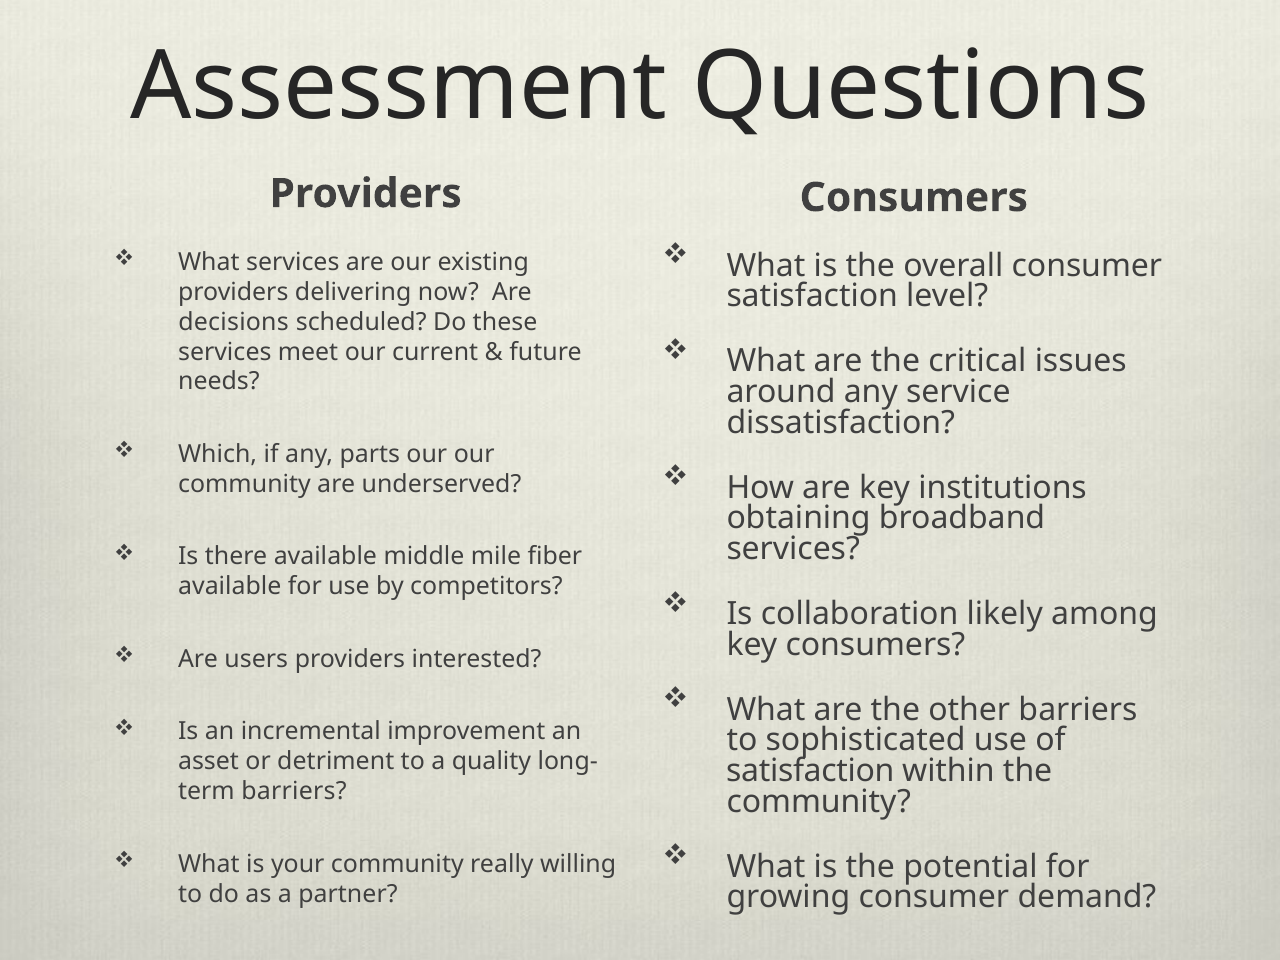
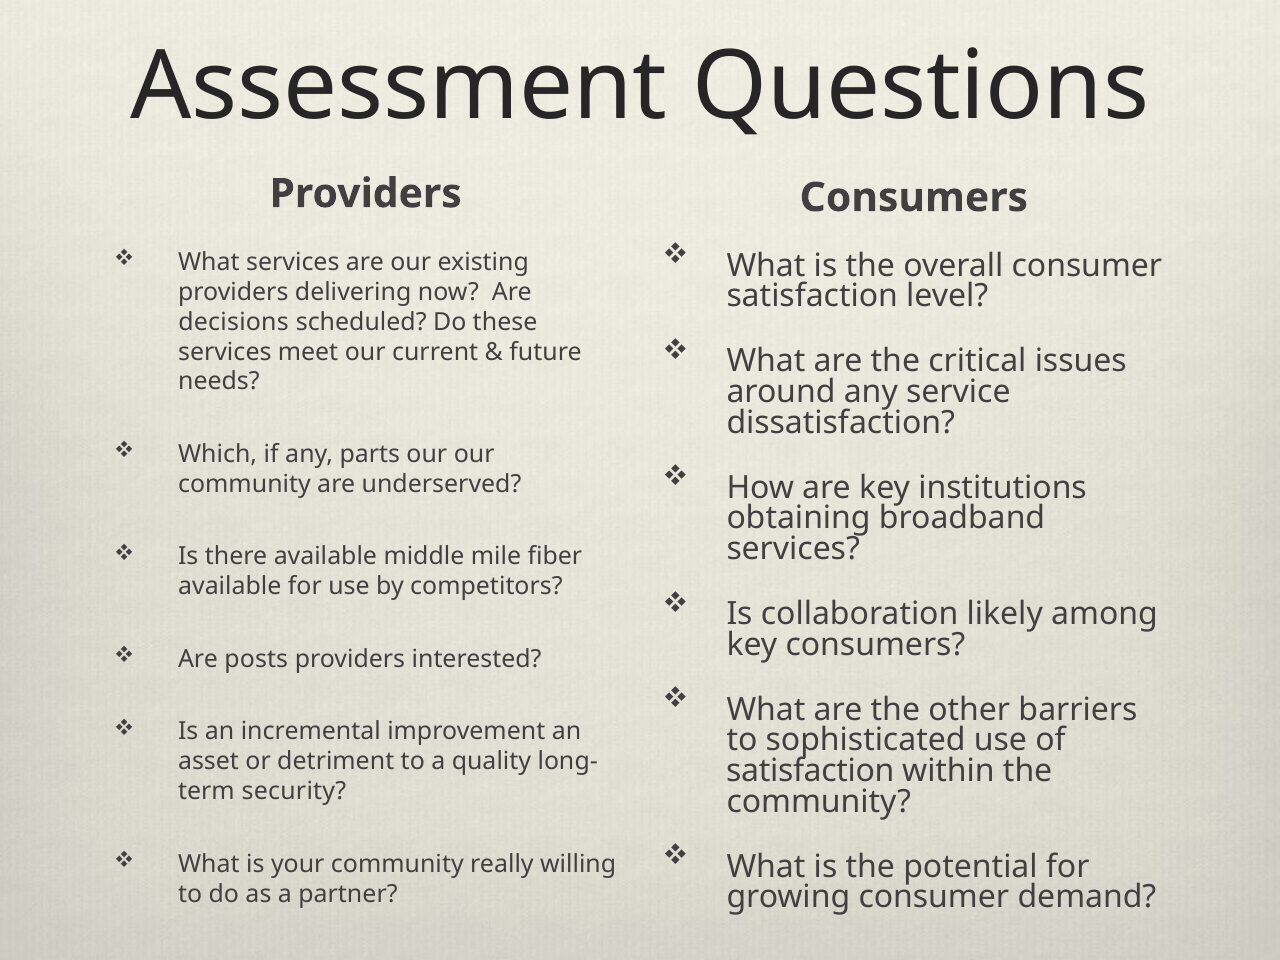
users: users -> posts (256, 659)
barriers: barriers -> security (294, 792)
